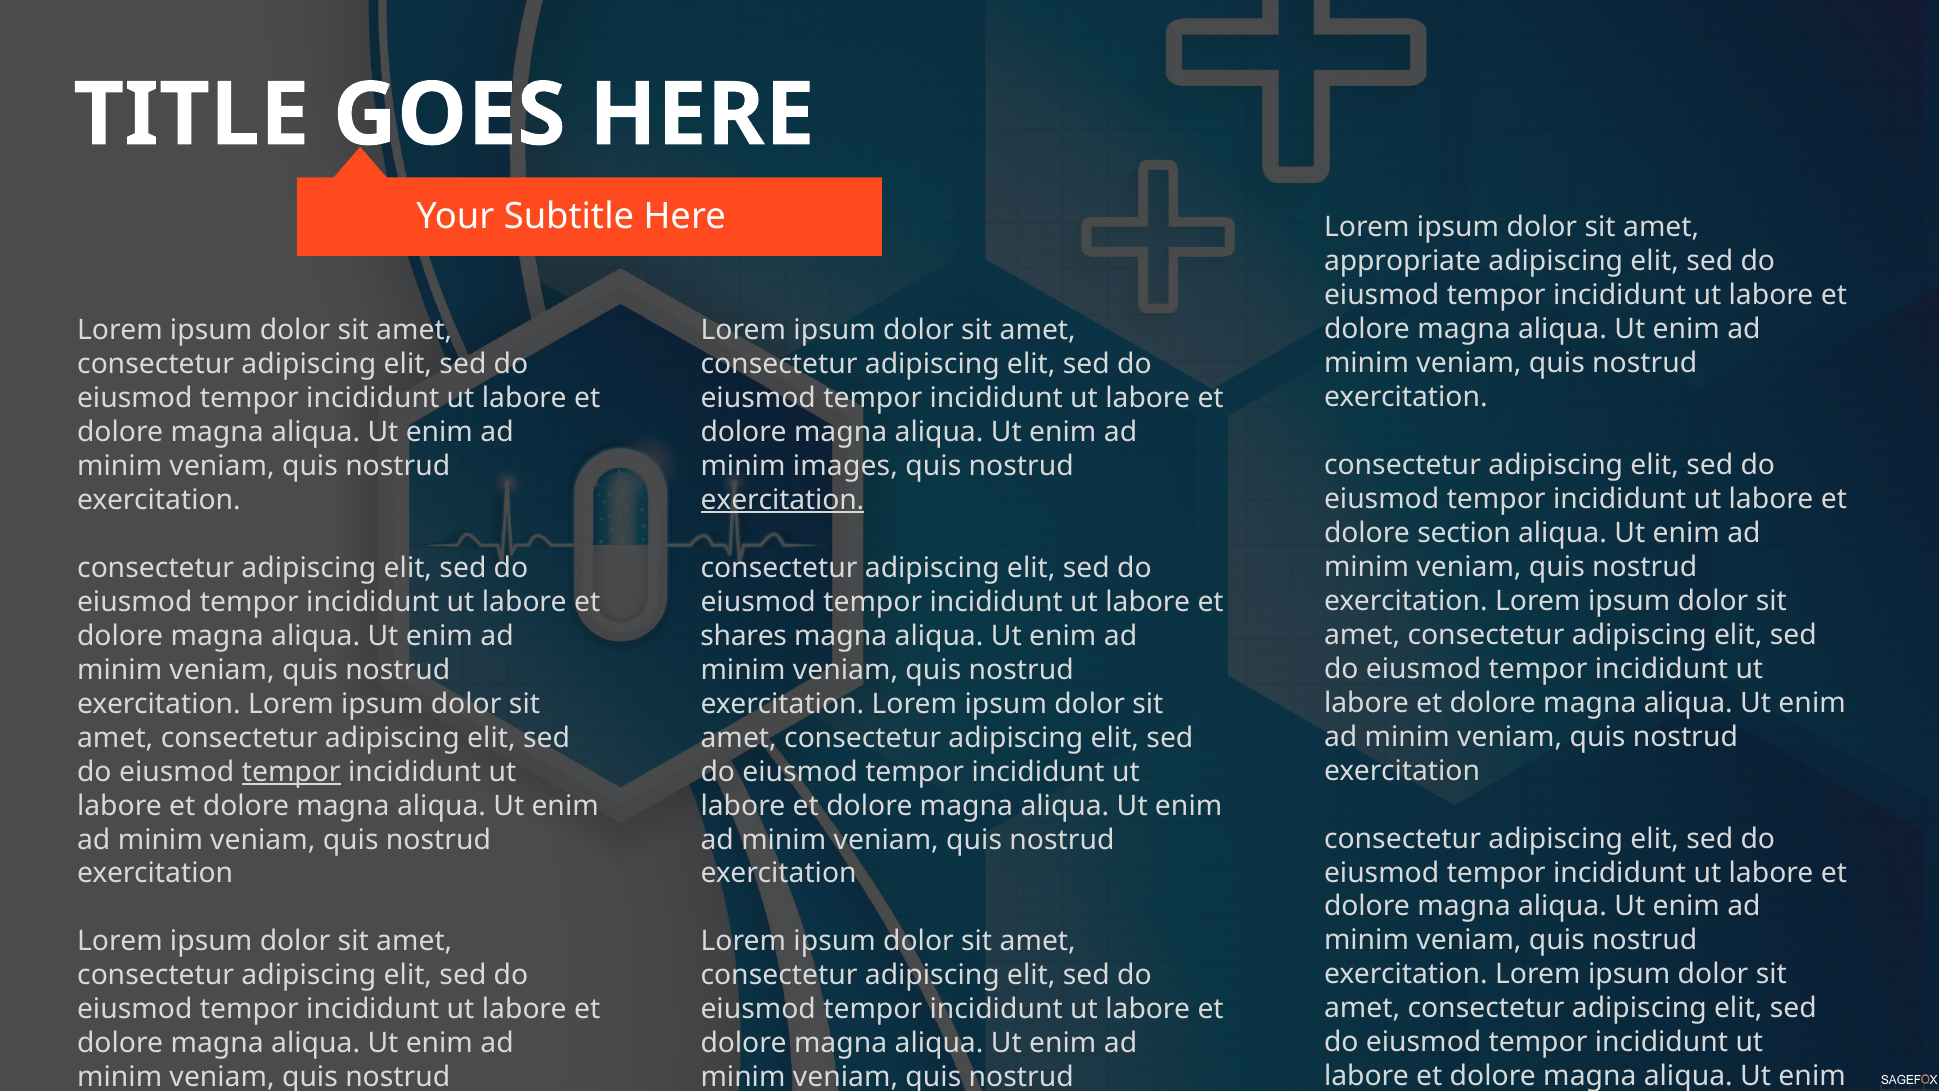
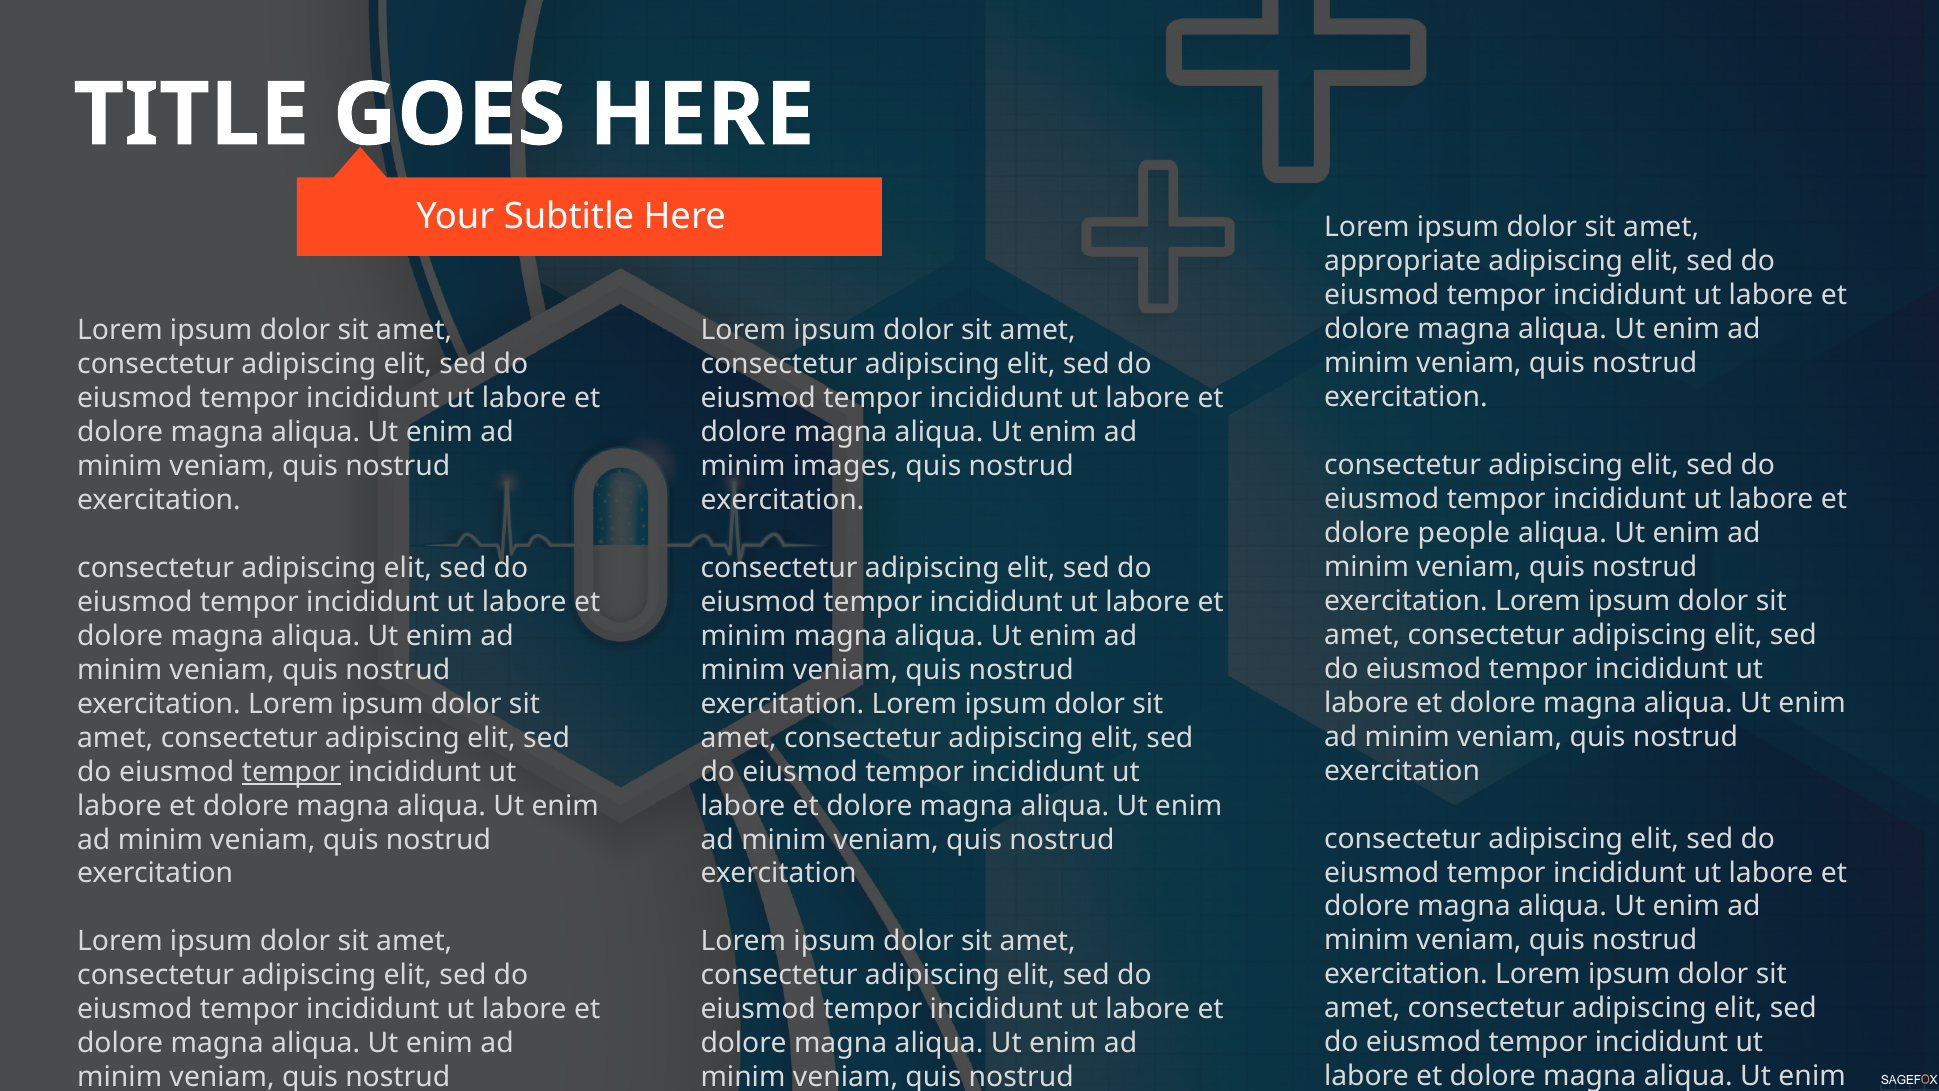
exercitation underline: present -> none (782, 500)
section: section -> people (1464, 533)
shares: shares -> minim (743, 636)
